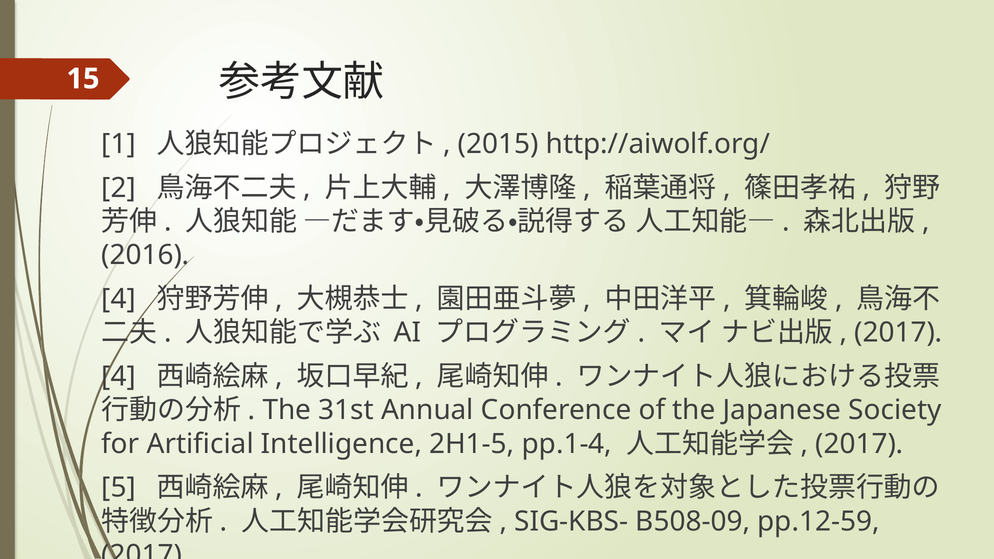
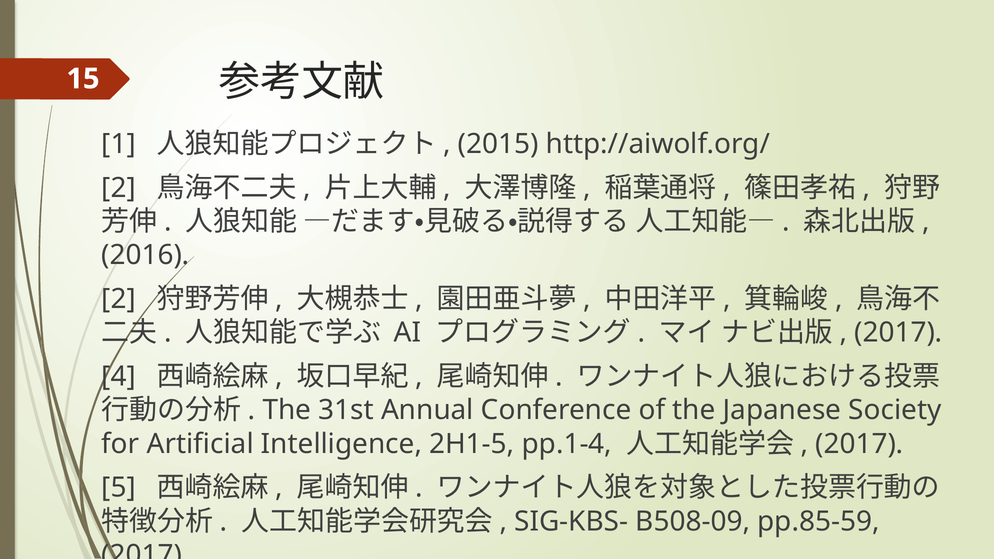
4: 4 -> 2 (119, 299)
pp.12-59: pp.12-59 -> pp.85-59 (818, 521)
